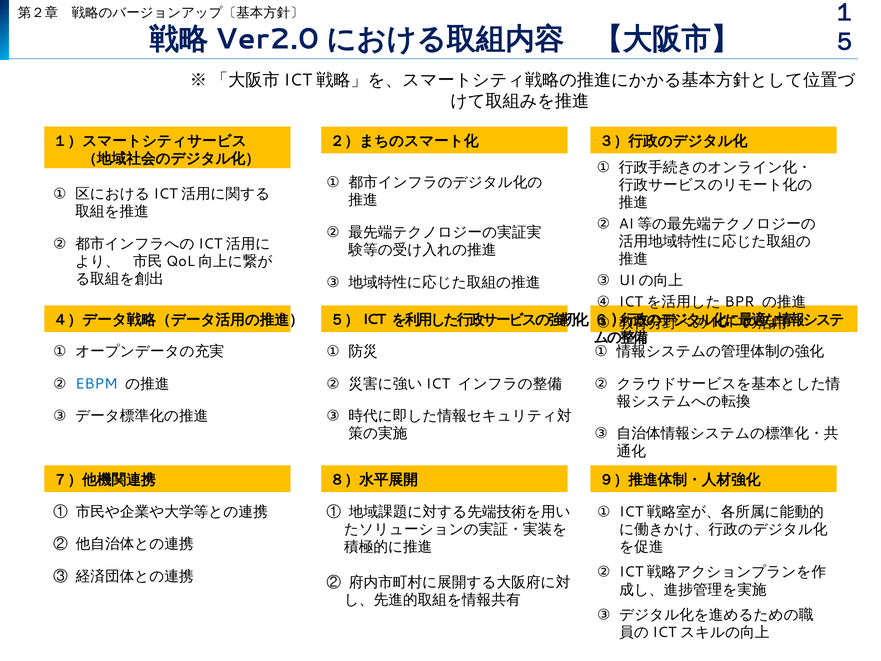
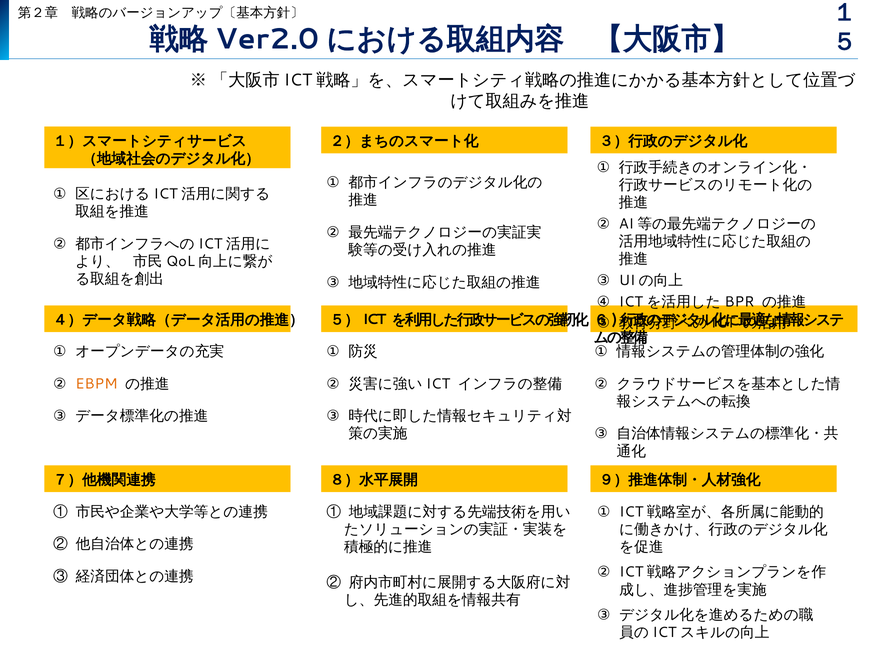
EBPM colour: blue -> orange (96, 384)
